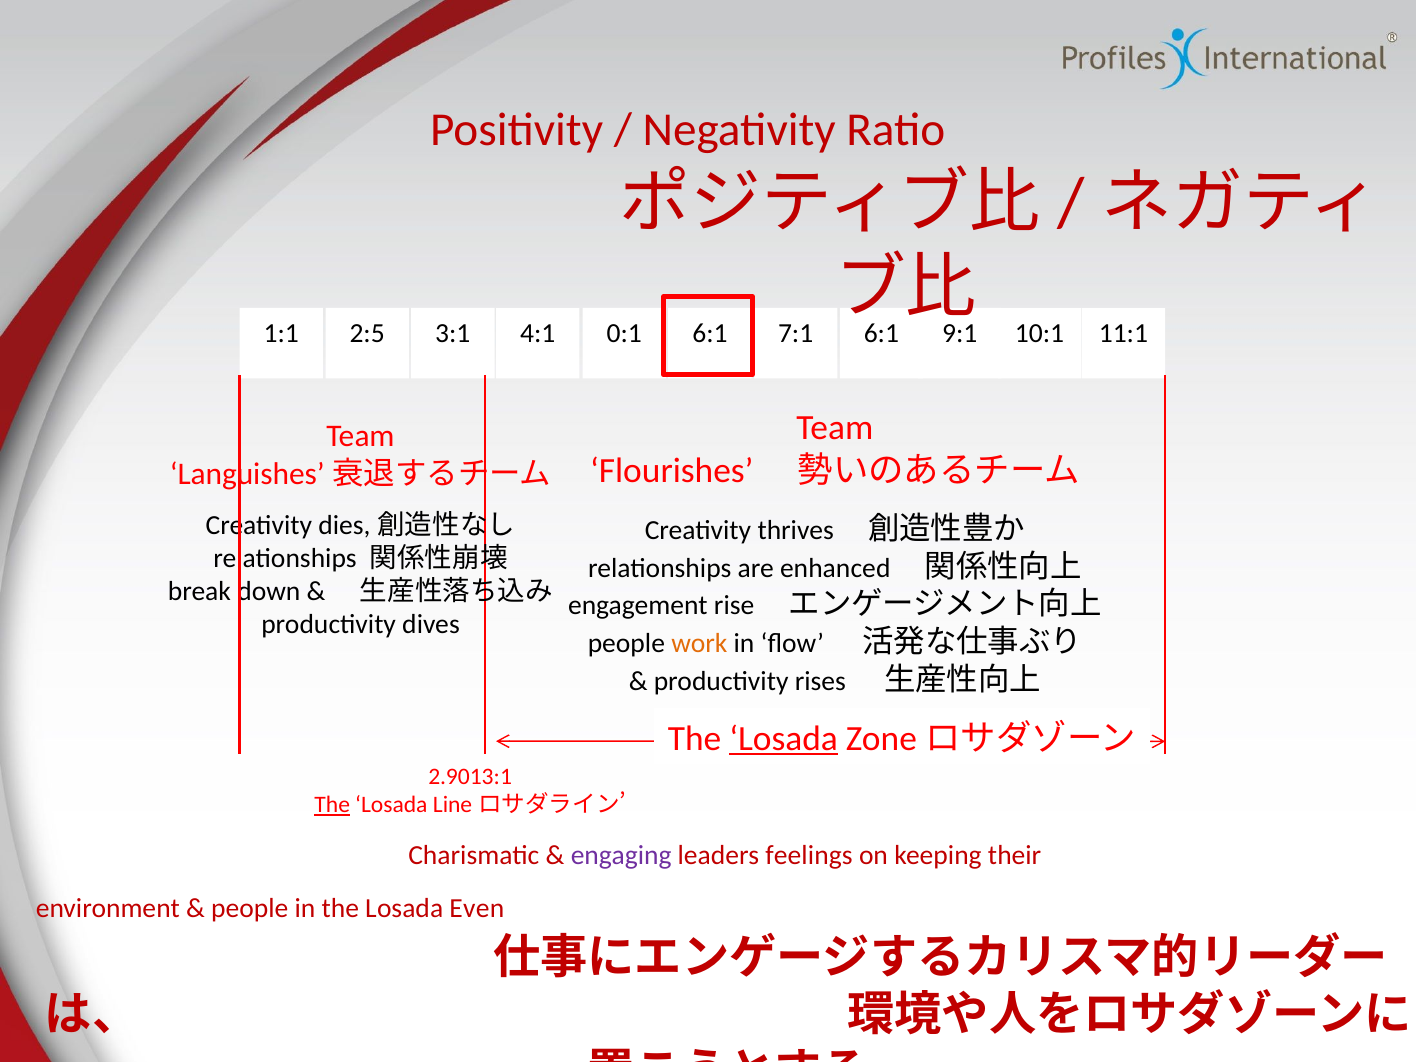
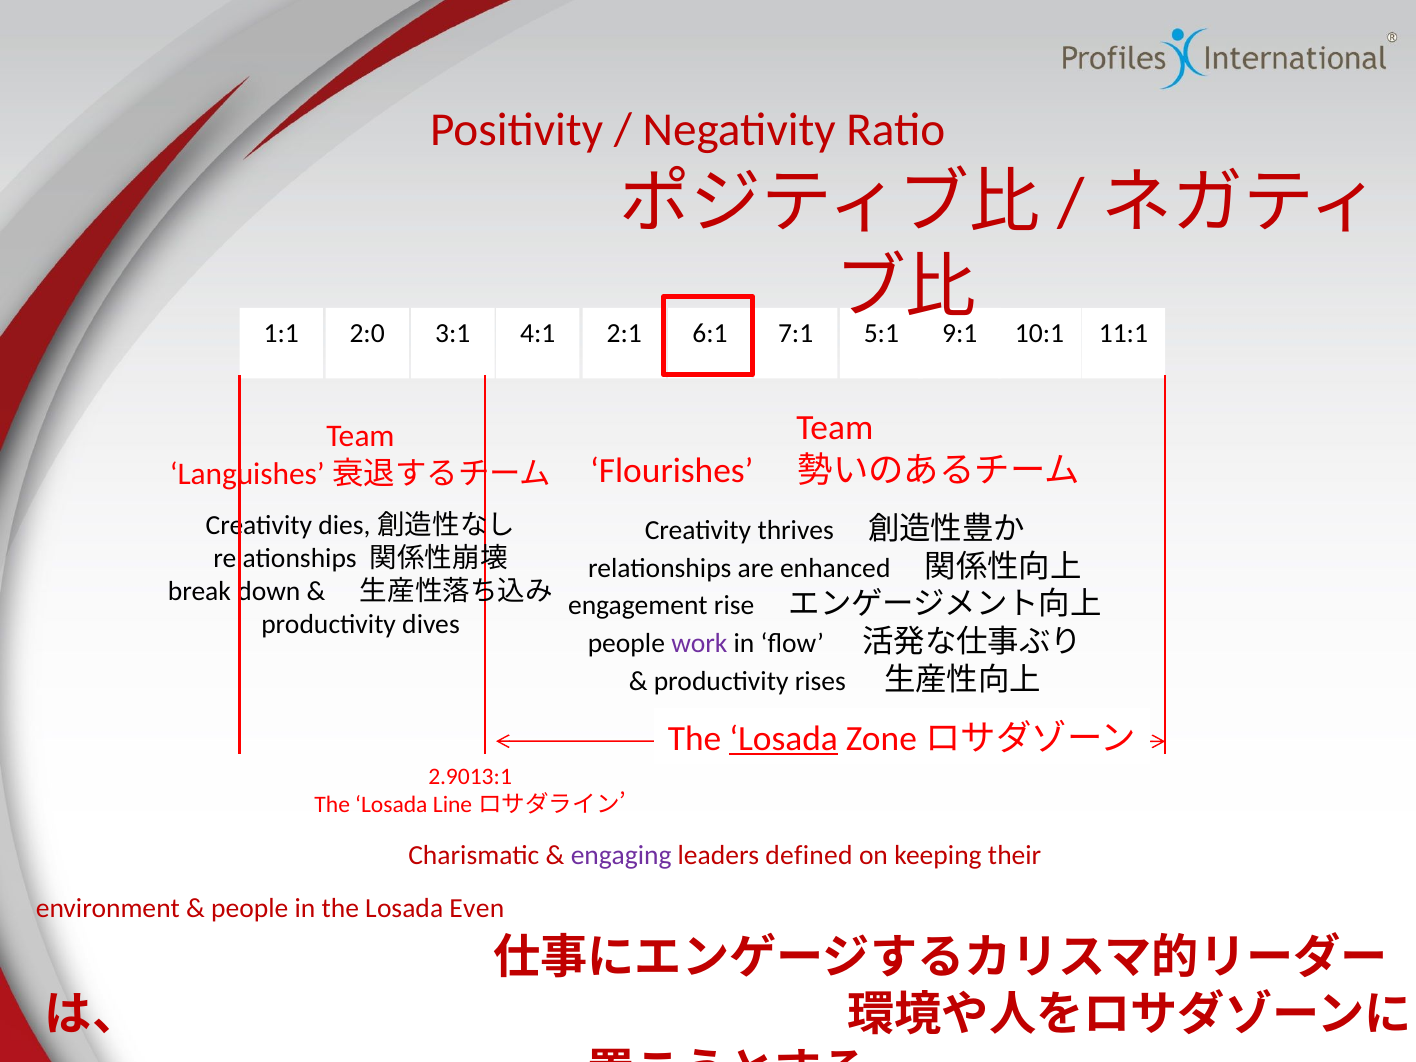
2:5: 2:5 -> 2:0 (367, 333)
0:1: 0:1 -> 2:1 (624, 333)
7:1 6:1: 6:1 -> 5:1 (881, 333)
work colour: orange -> purple (699, 644)
The underline: present -> none (332, 805)
feelings: feelings -> defined (809, 855)
